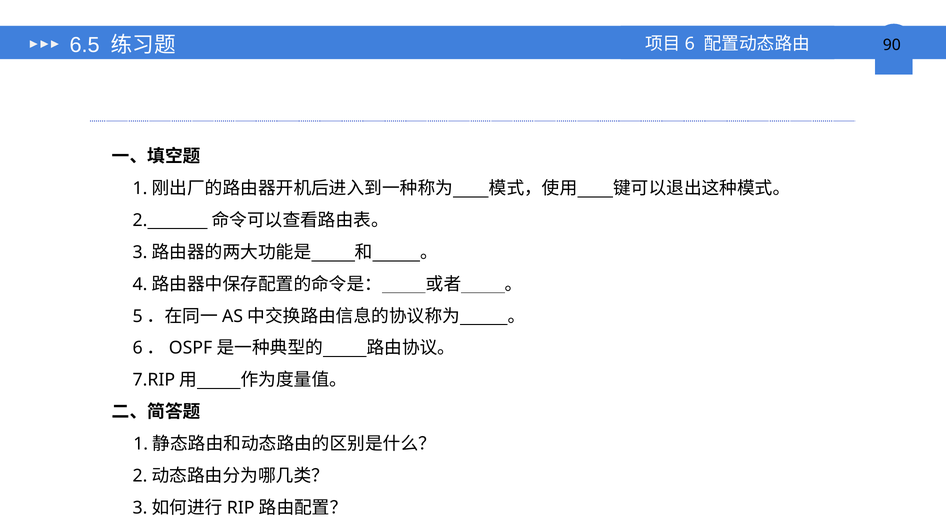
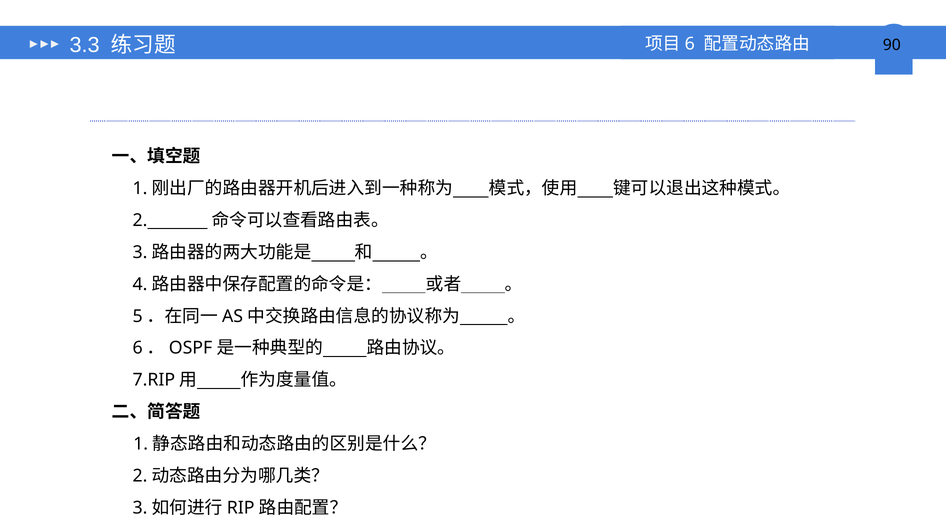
6.5: 6.5 -> 3.3 (85, 45)
